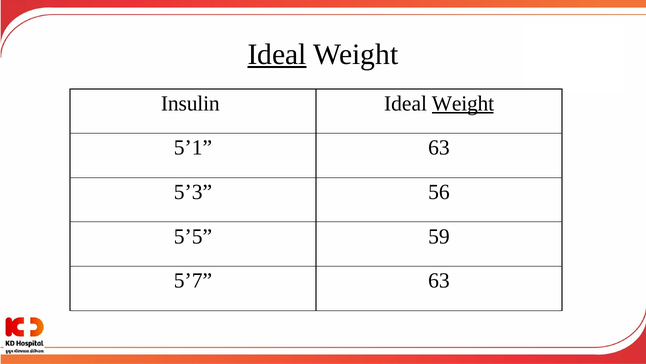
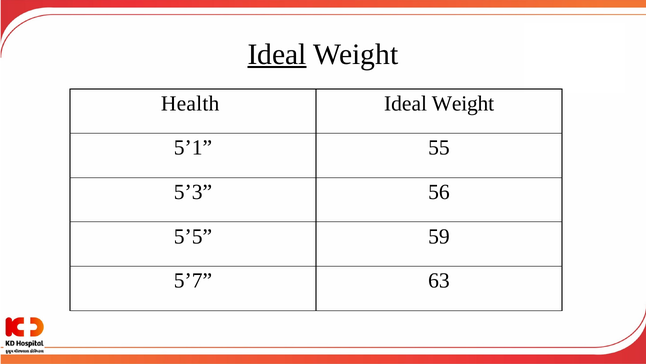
Insulin: Insulin -> Health (190, 103)
Weight underline: present -> none (463, 103)
5’1 63: 63 -> 55 (439, 148)
